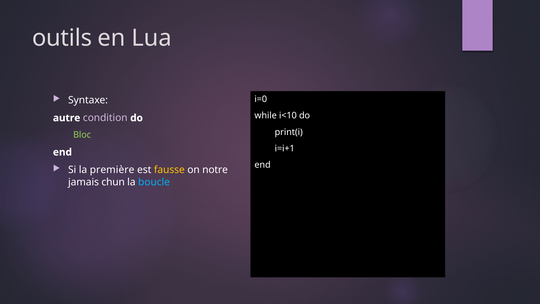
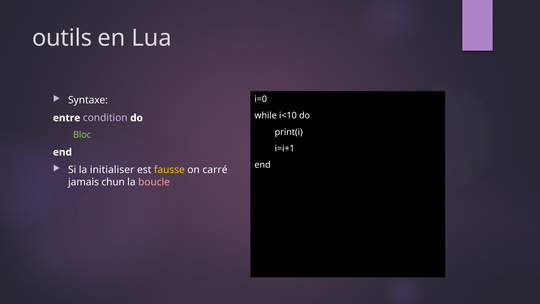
autre: autre -> entre (67, 118)
première: première -> initialiser (112, 170)
notre: notre -> carré (215, 170)
boucle colour: light blue -> pink (154, 182)
